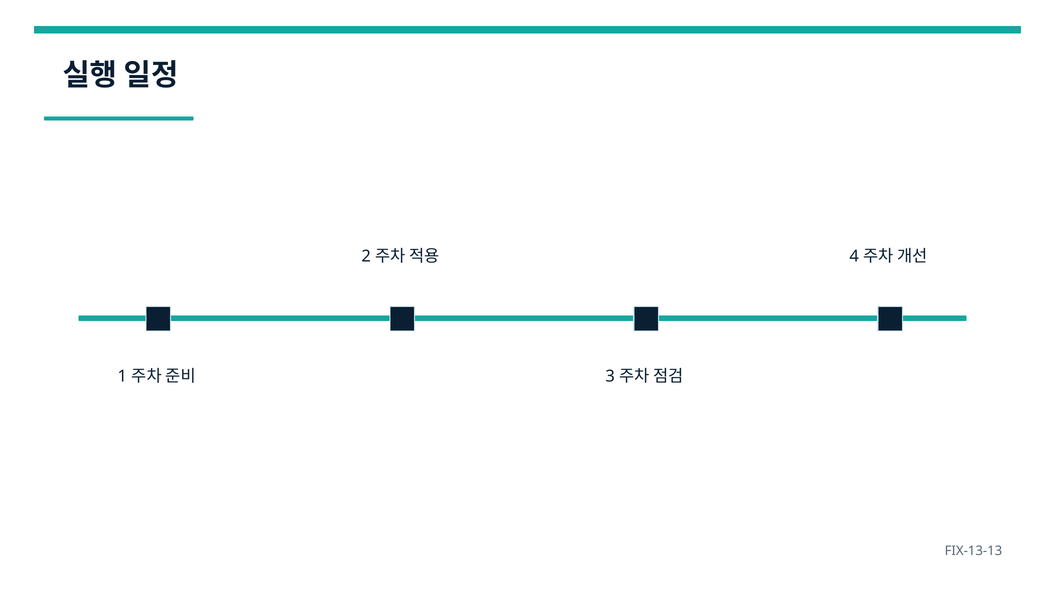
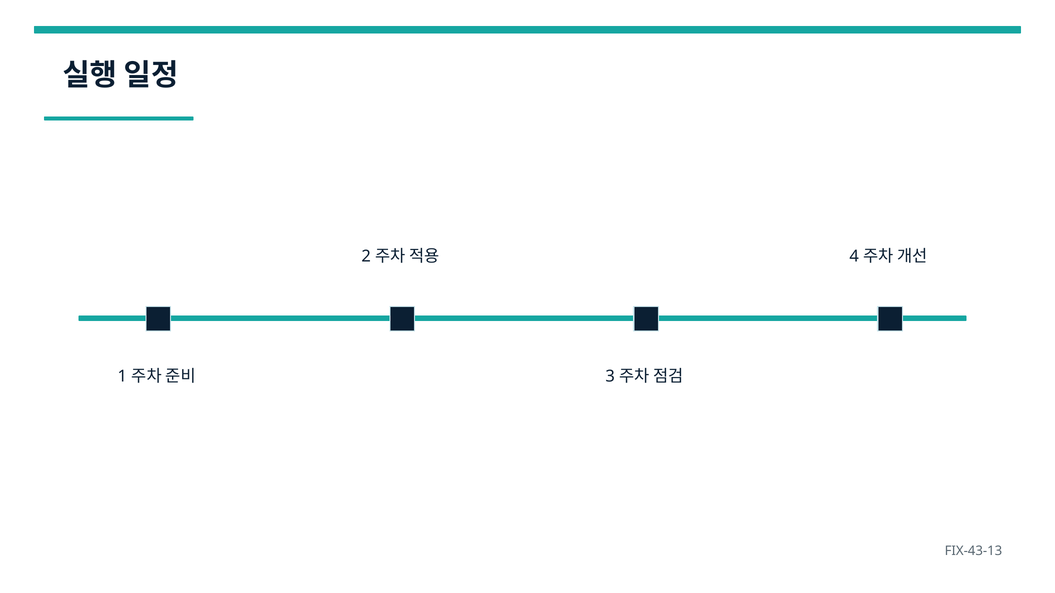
FIX-13-13: FIX-13-13 -> FIX-43-13 (973, 551)
